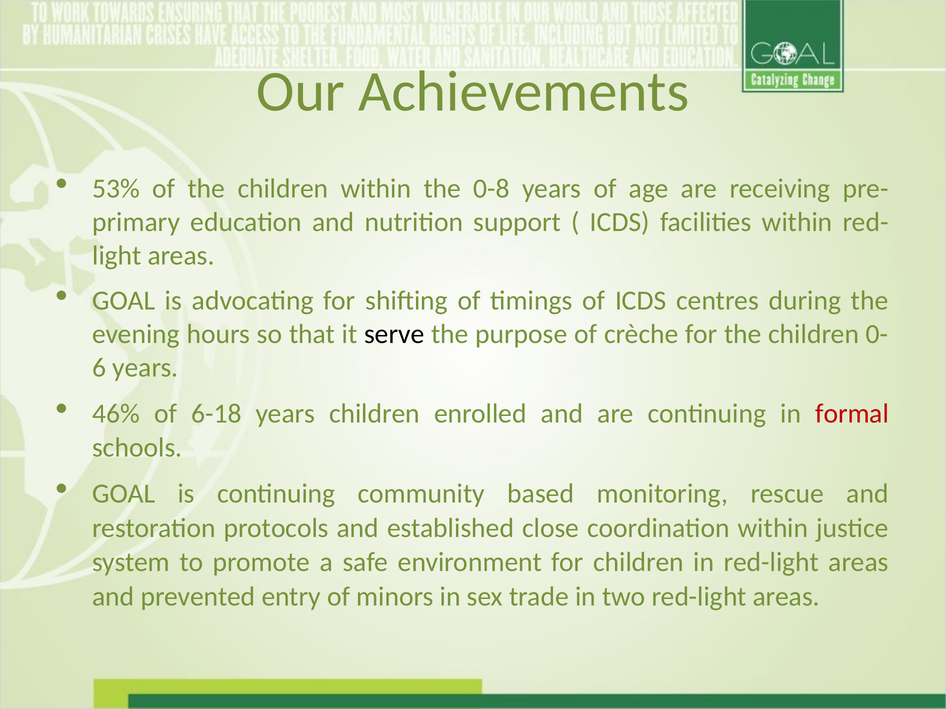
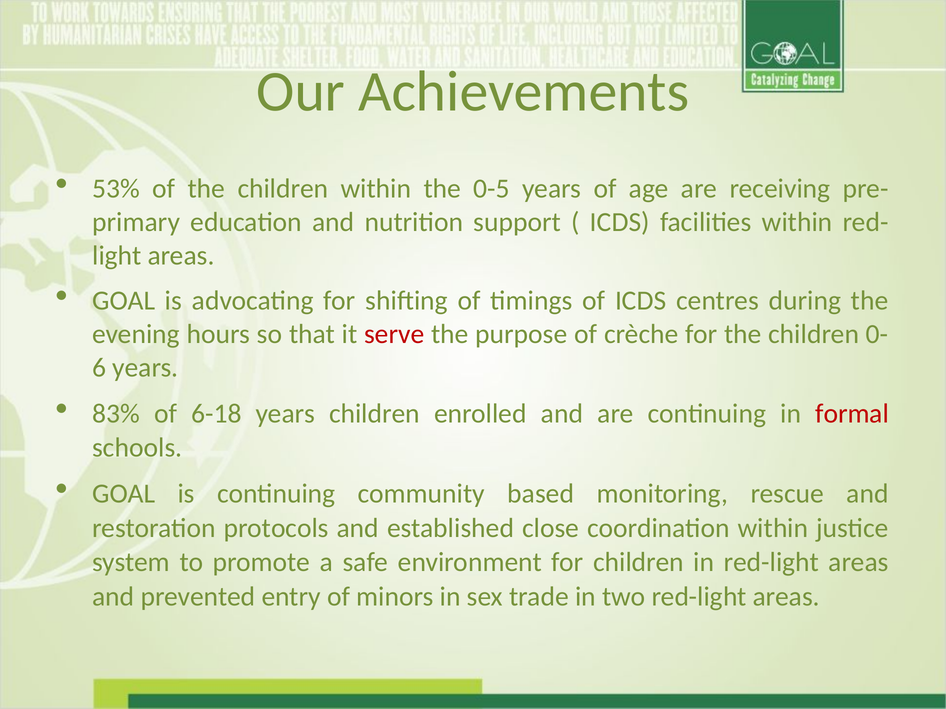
0-8: 0-8 -> 0-5 (492, 189)
serve colour: black -> red (394, 334)
46%: 46% -> 83% (116, 414)
